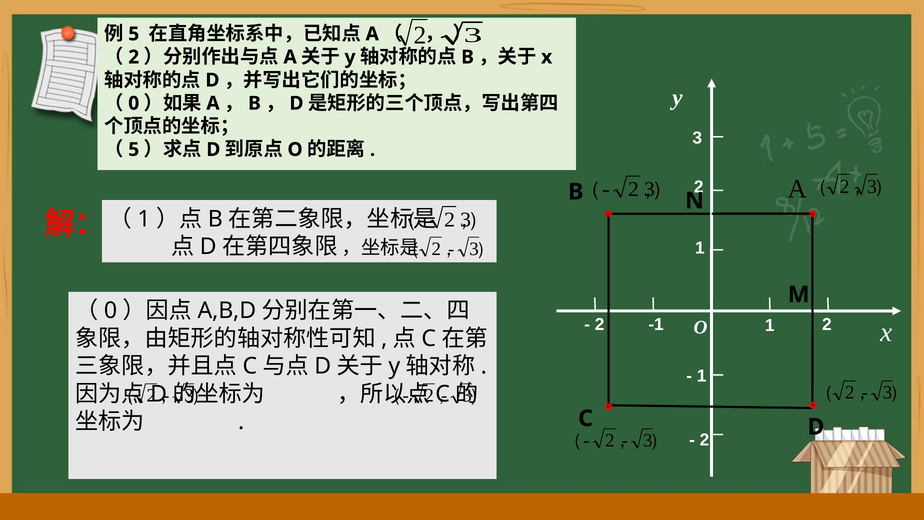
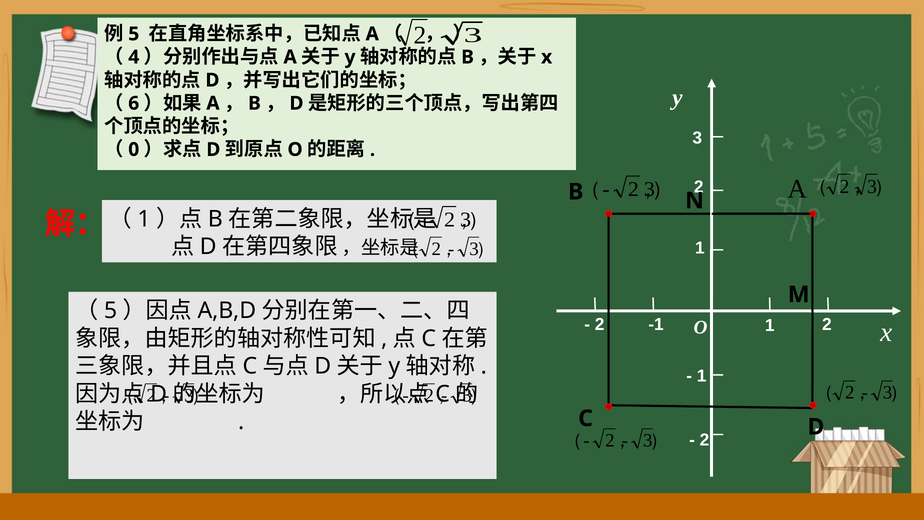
2: 2 -> 4 (134, 57)
0: 0 -> 6 (134, 103)
5: 5 -> 0 (134, 149)
0: 0 -> 5 (111, 311)
